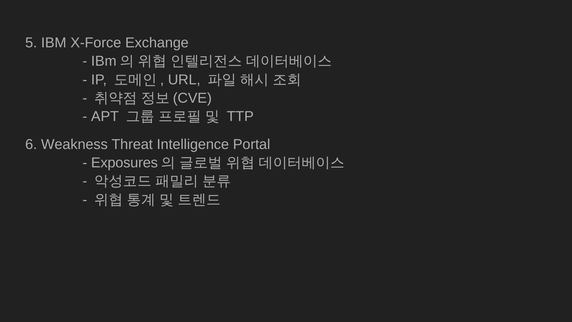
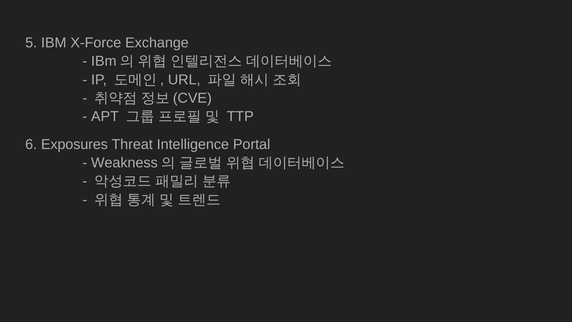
Weakness: Weakness -> Exposures (74, 144)
Exposures: Exposures -> Weakness (124, 163)
